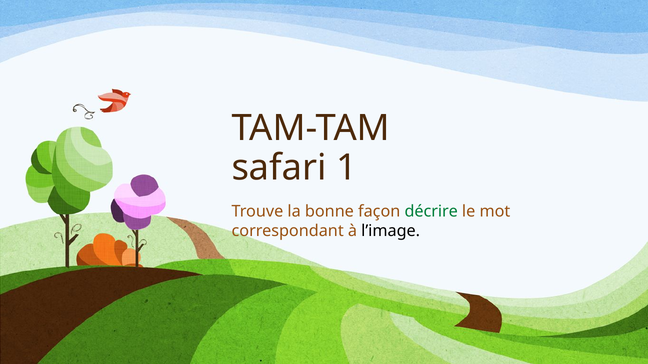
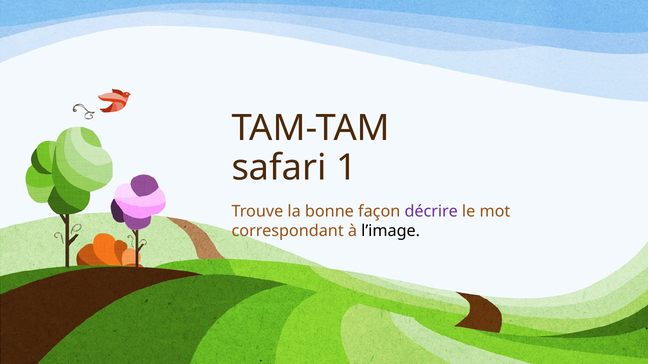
décrire colour: green -> purple (431, 212)
